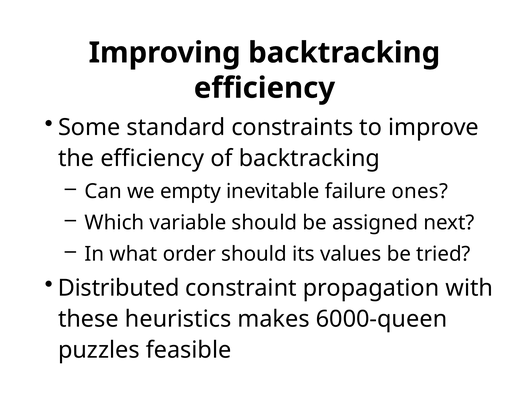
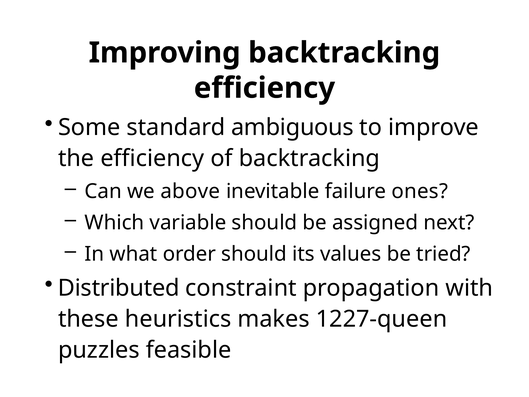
constraints: constraints -> ambiguous (292, 127)
empty: empty -> above (190, 191)
6000-queen: 6000-queen -> 1227-queen (382, 319)
